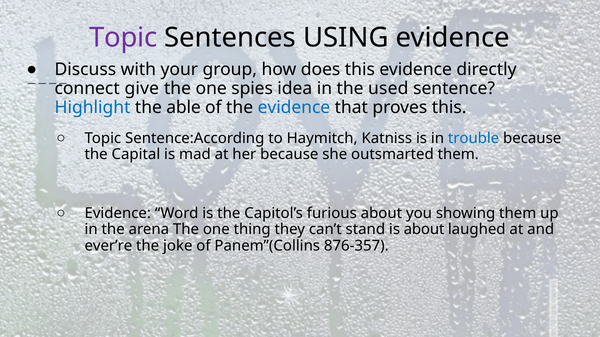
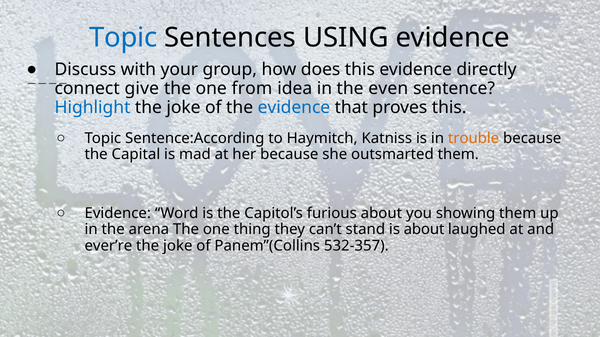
Topic colour: purple -> blue (123, 38)
spies: spies -> from (252, 89)
used: used -> even (388, 89)
able: able -> joke (184, 108)
trouble colour: blue -> orange (474, 138)
876-357: 876-357 -> 532-357 (356, 246)
